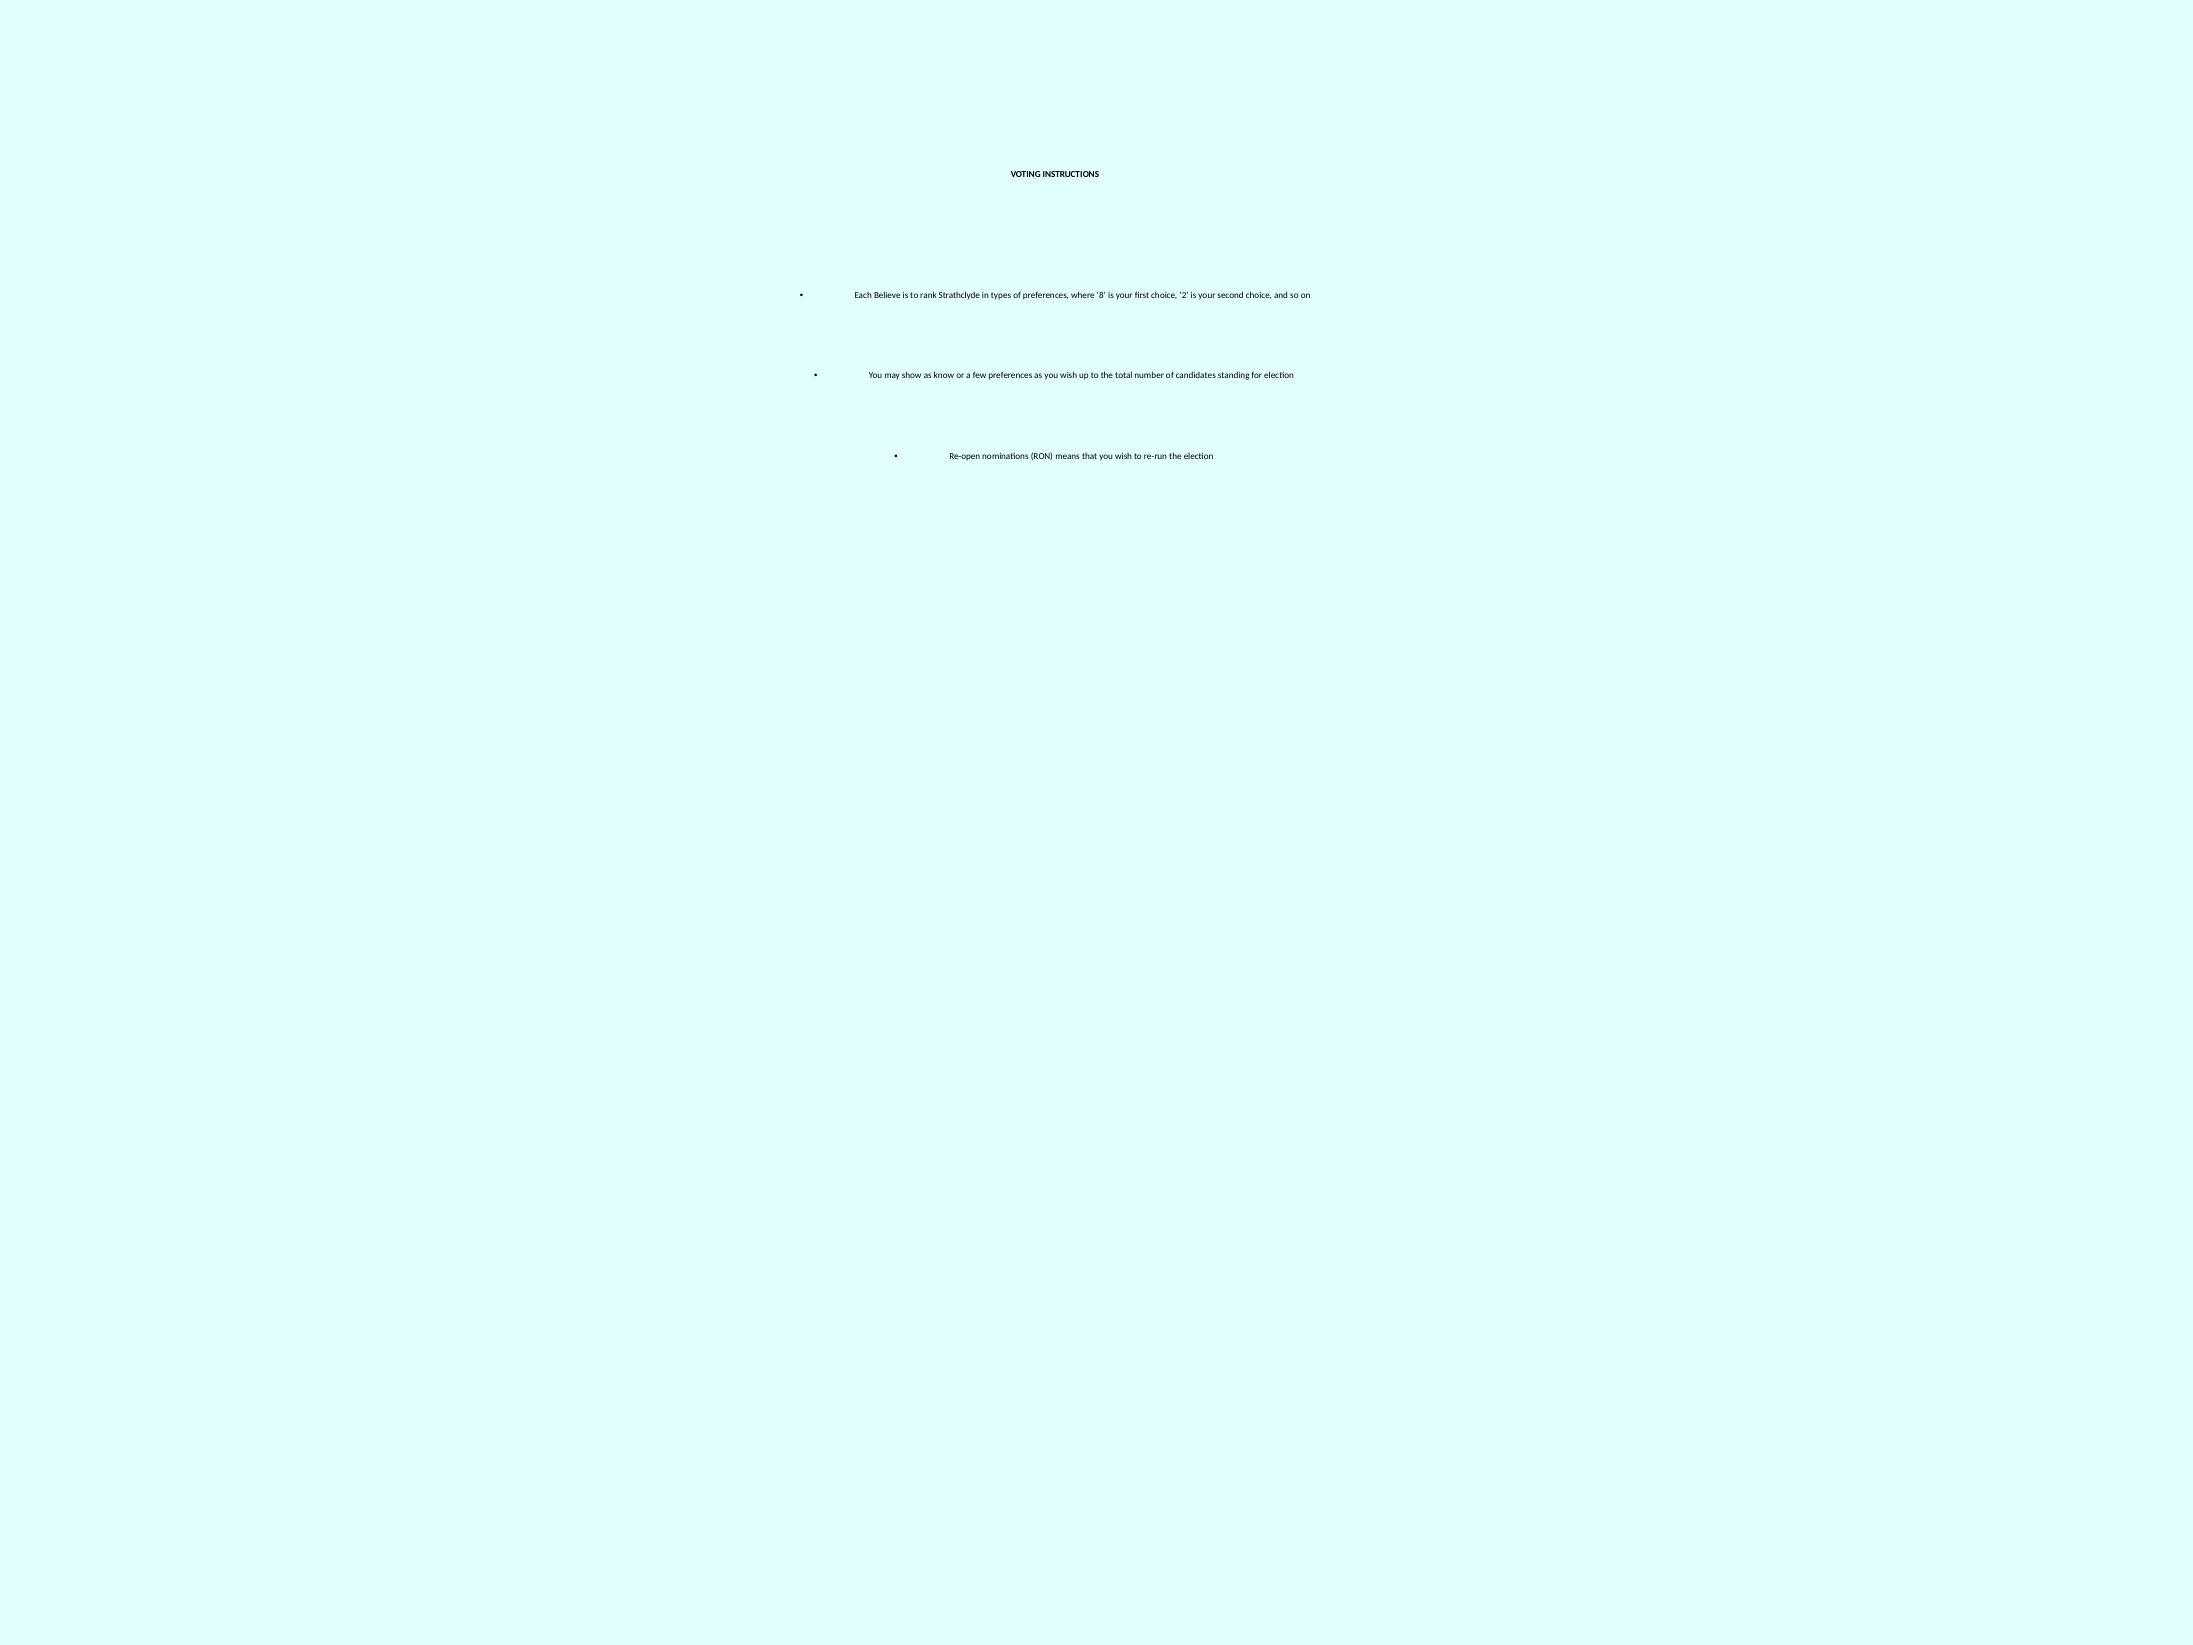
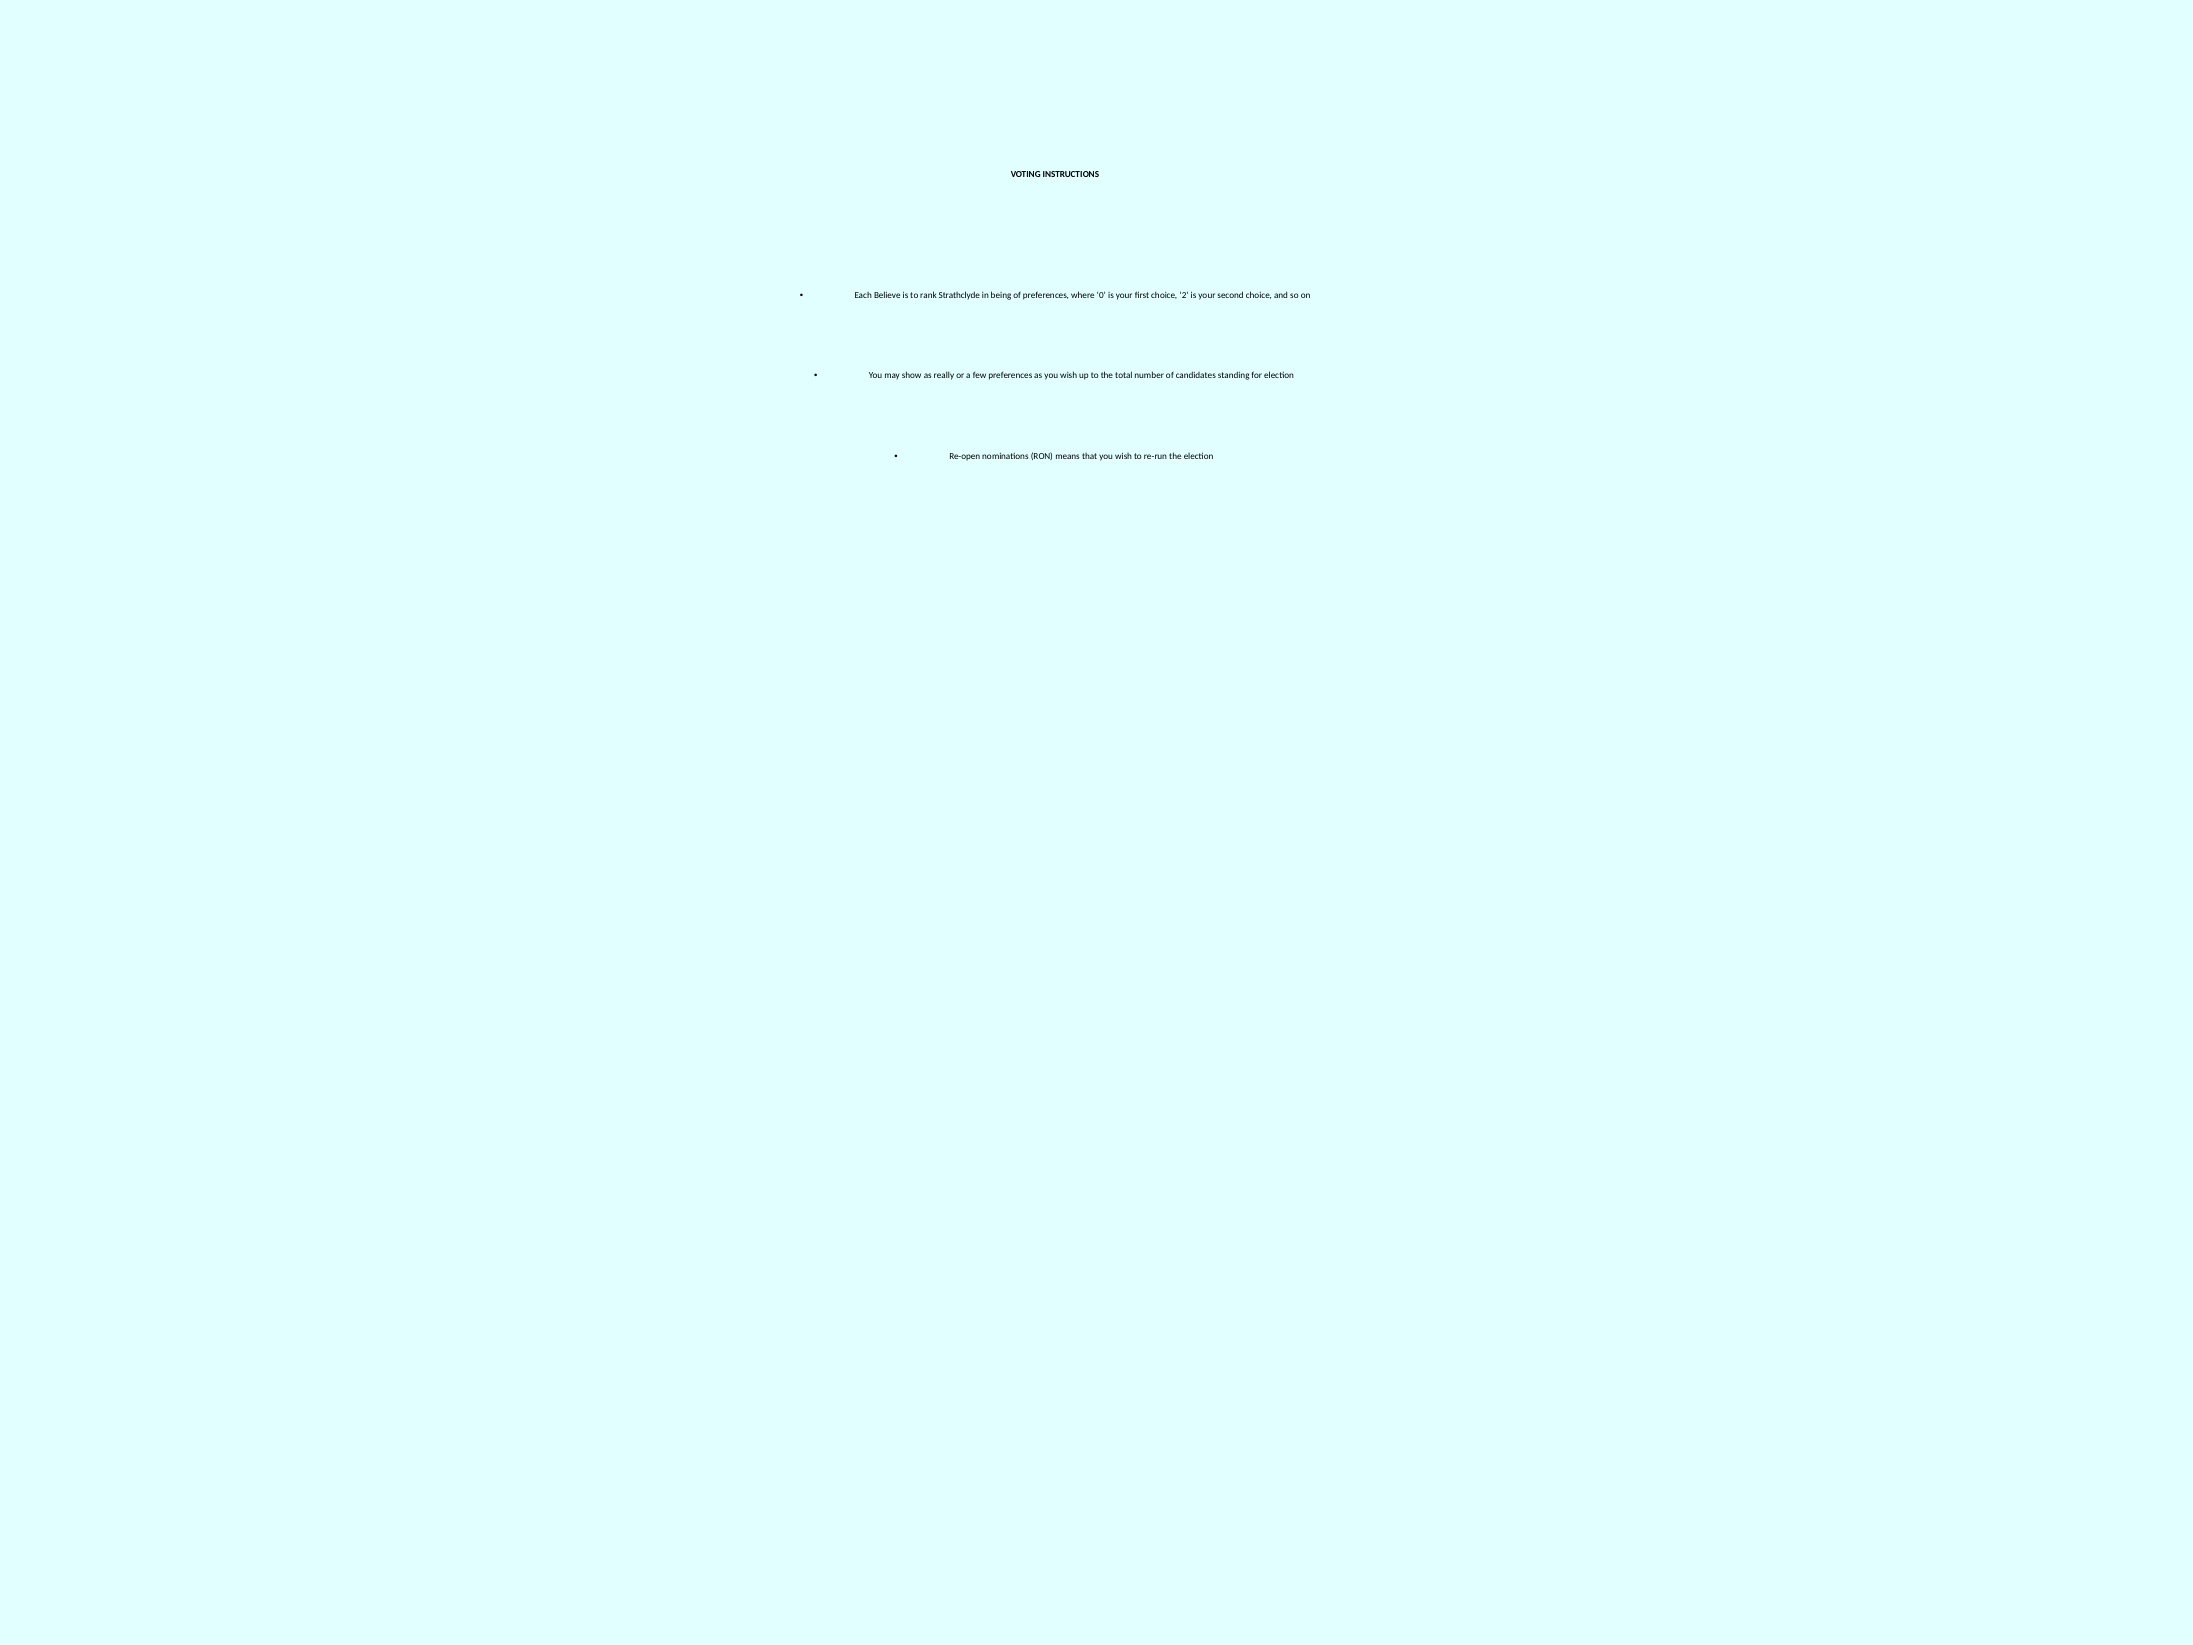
types: types -> being (1001, 295)
8: 8 -> 0 (1101, 295)
know: know -> really (944, 376)
